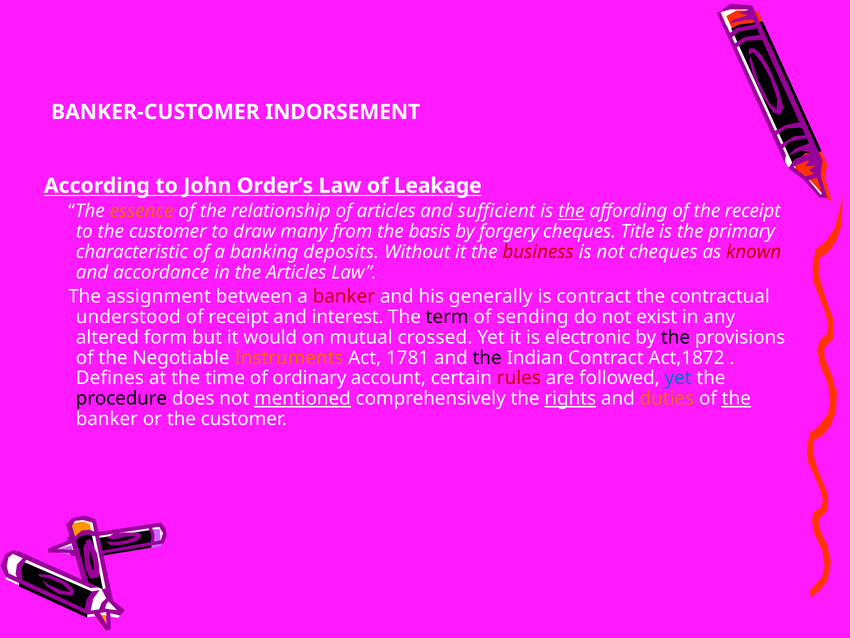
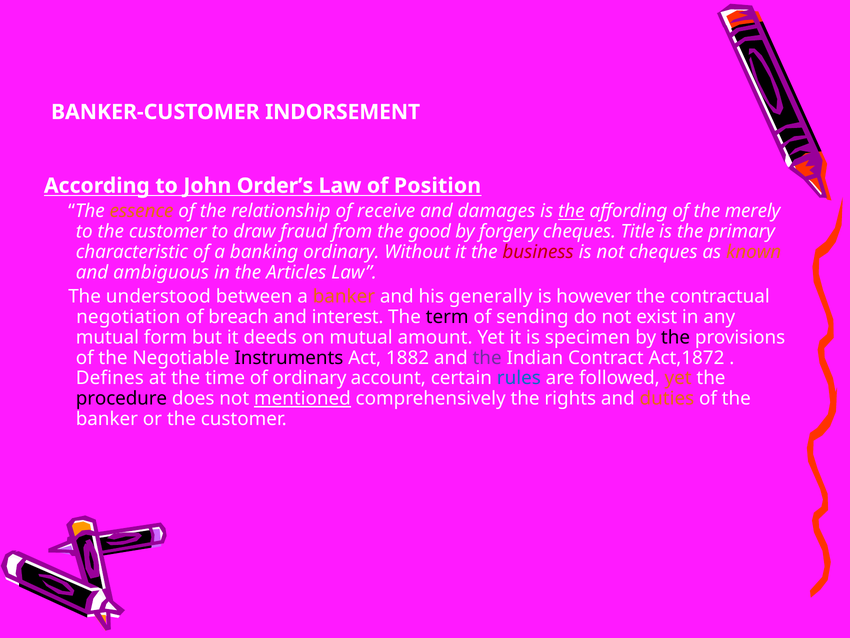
Leakage: Leakage -> Position (437, 186)
of articles: articles -> receive (386, 211)
sufficient: sufficient -> damages (496, 211)
the receipt: receipt -> merely (753, 211)
many: many -> fraud (304, 231)
basis: basis -> good (430, 231)
banking deposits: deposits -> ordinary (341, 252)
known colour: red -> orange (754, 252)
accordance: accordance -> ambiguous (161, 272)
assignment: assignment -> understood (158, 296)
banker colour: red -> orange (344, 296)
is contract: contract -> however (594, 296)
understood: understood -> negotiation (128, 317)
of receipt: receipt -> breach (238, 317)
altered: altered -> mutual (107, 337)
would: would -> deeds (270, 337)
crossed: crossed -> amount (435, 337)
electronic: electronic -> specimen (588, 337)
Instruments colour: orange -> black (289, 357)
1781: 1781 -> 1882 (408, 357)
the colour: black -> purple (487, 357)
rules colour: red -> blue (519, 378)
yet colour: blue -> orange (678, 378)
rights underline: present -> none (570, 398)
the underline: present -> none (736, 398)
